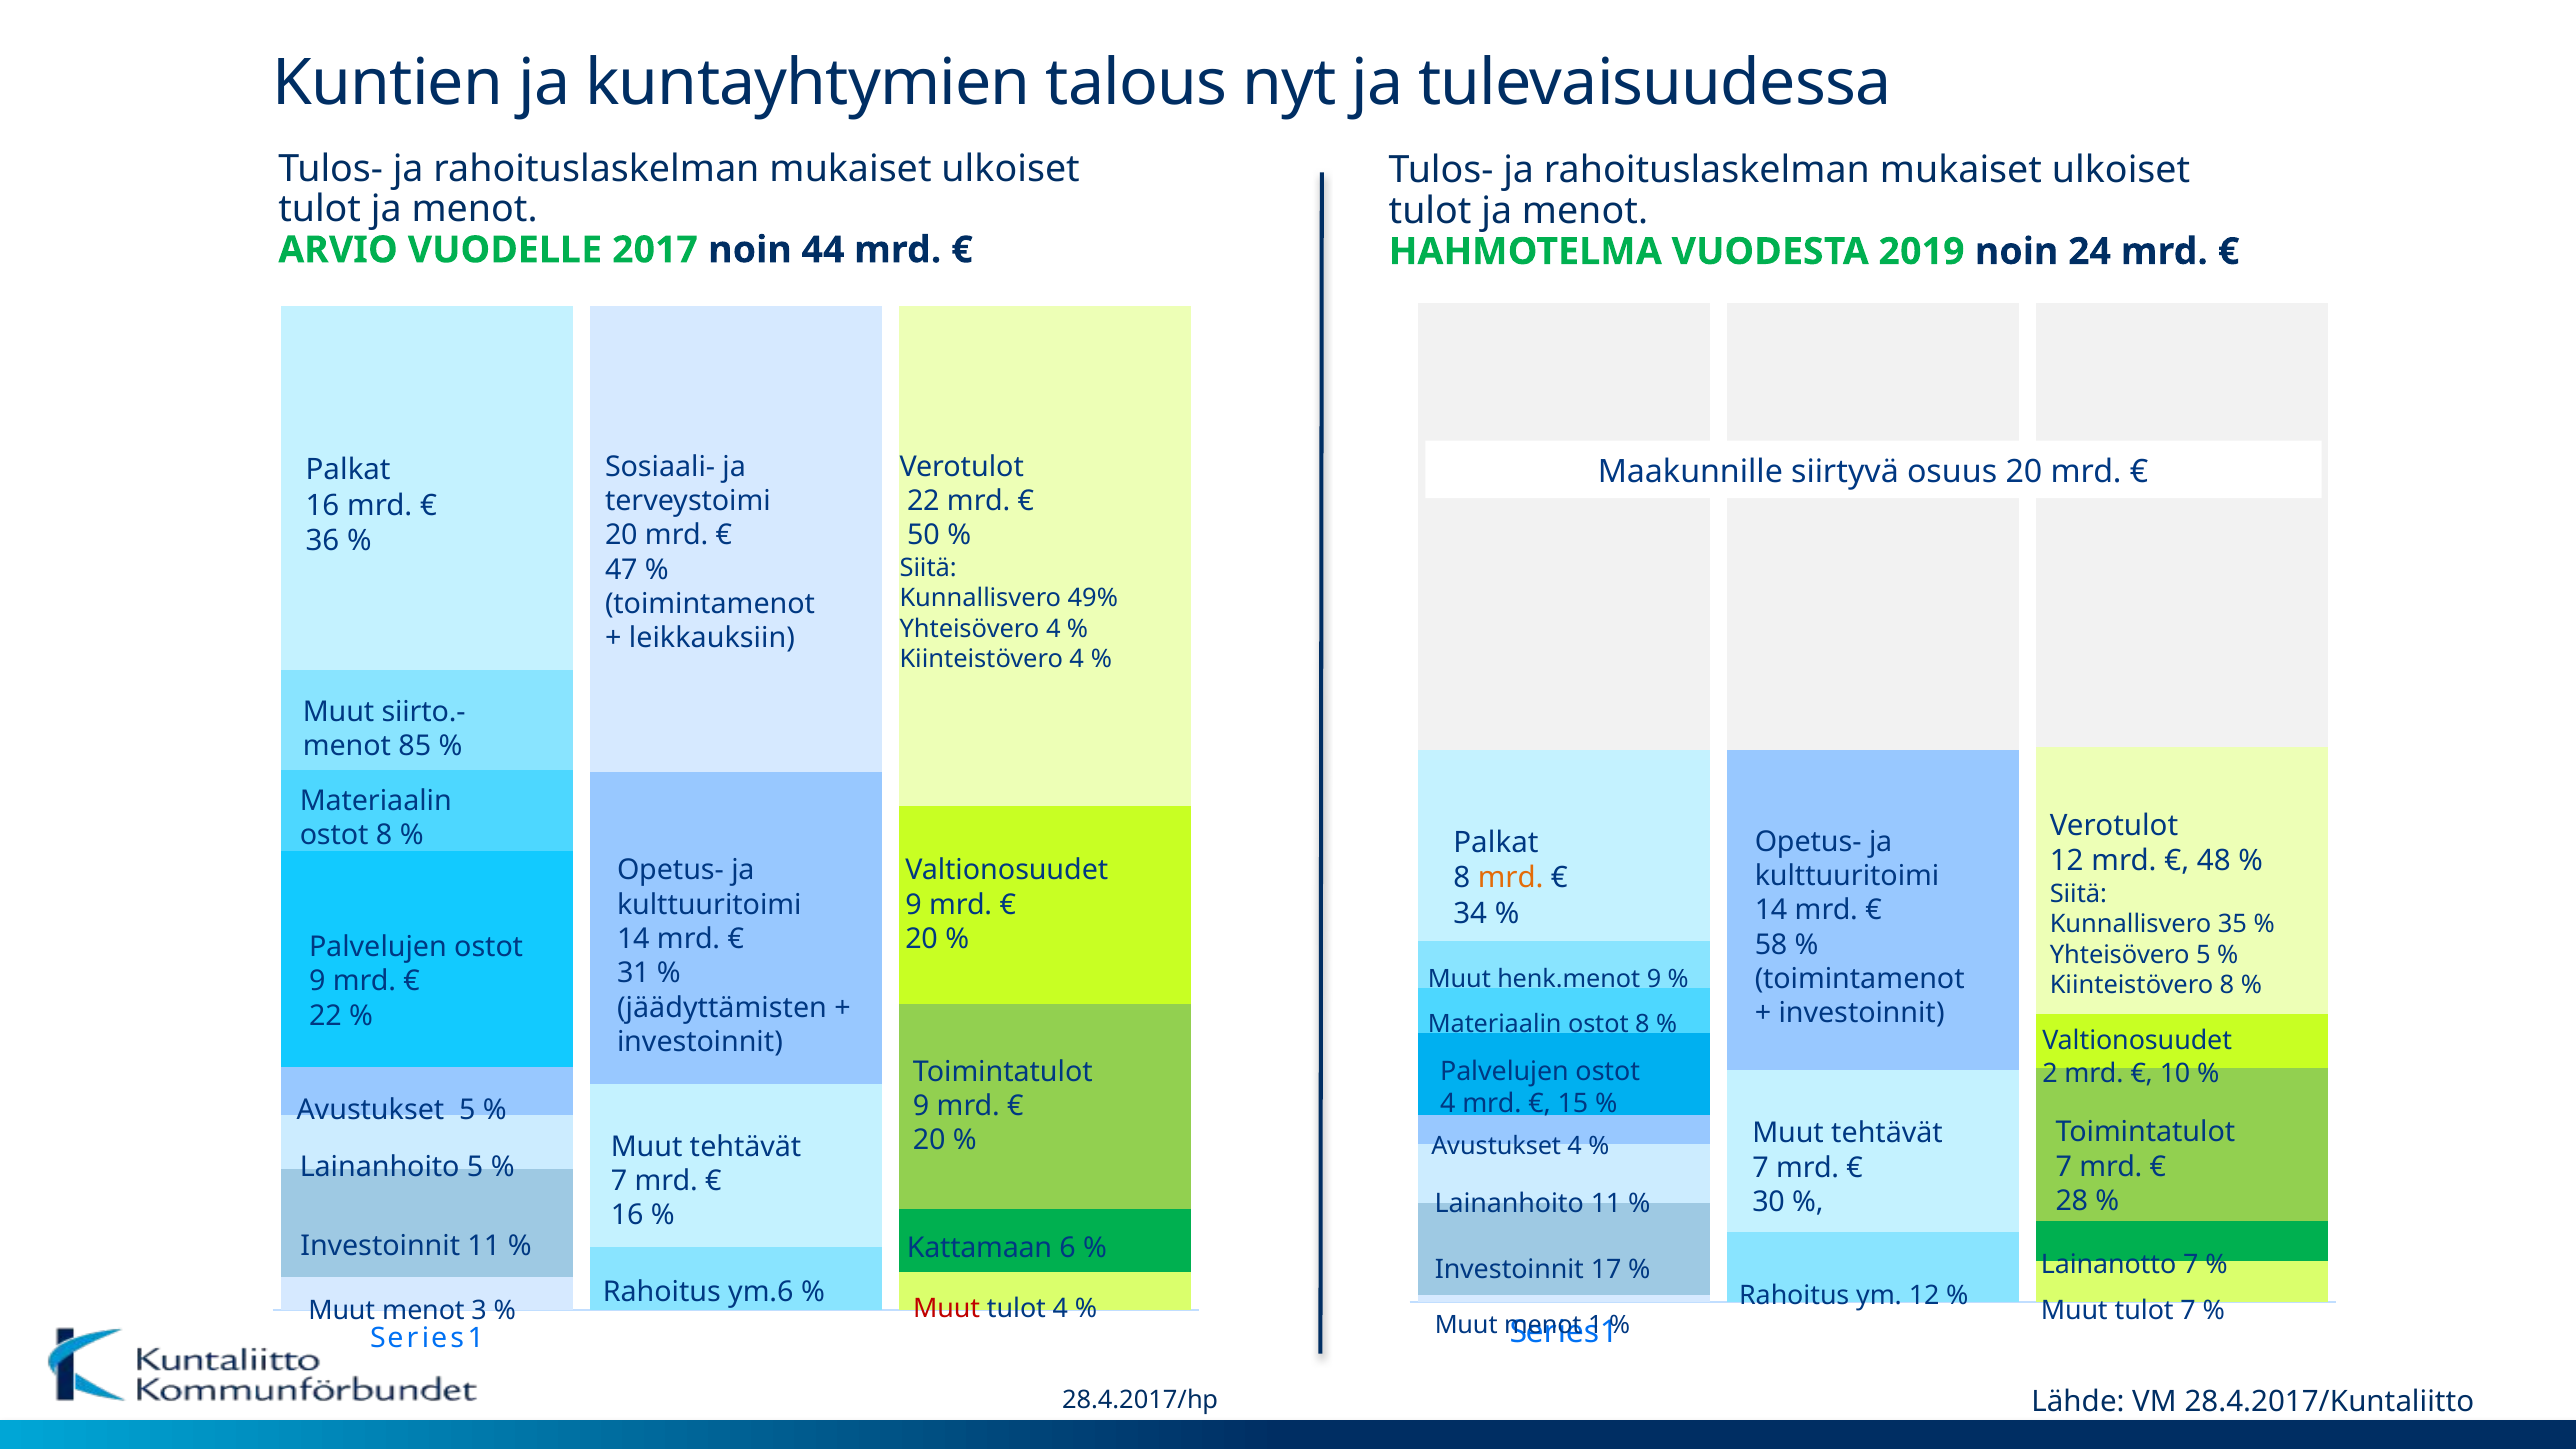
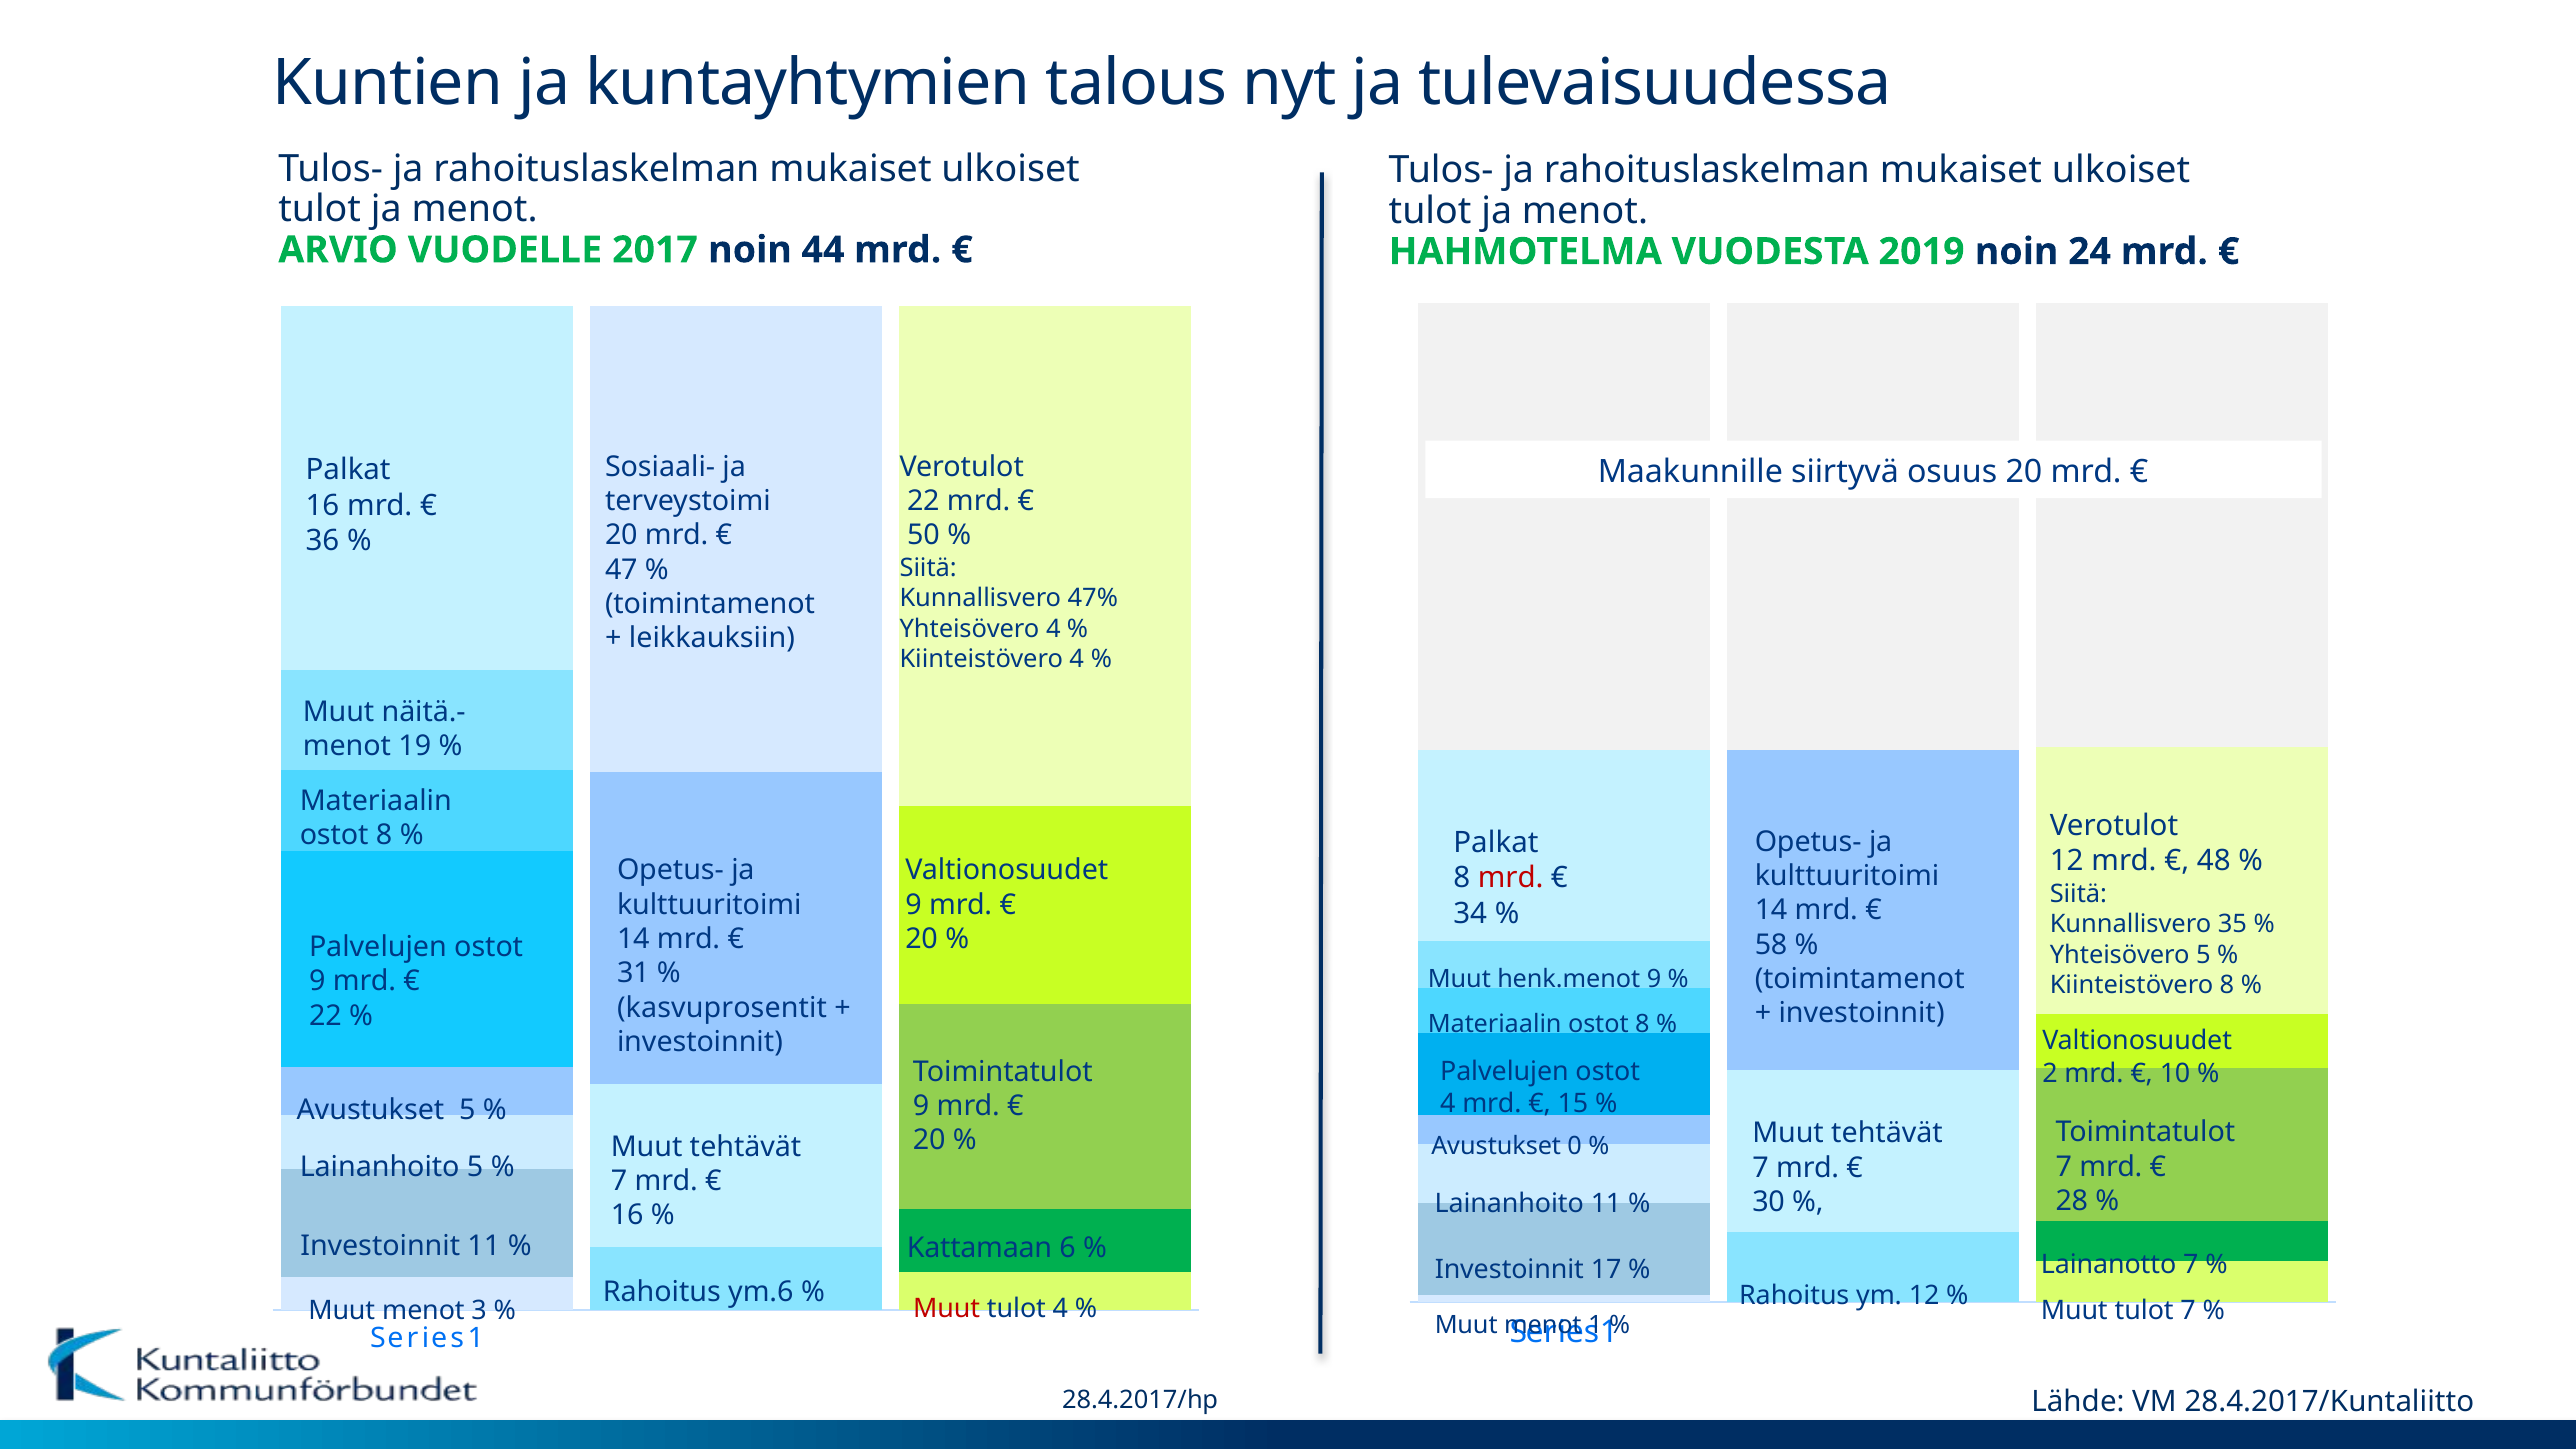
49%: 49% -> 47% (1093, 598)
siirto.-: siirto.- -> näitä.- (424, 712)
85: 85 -> 19 (415, 746)
mrd colour: orange -> red (1511, 878)
jäädyttämisten: jäädyttämisten -> kasvuprosentit (722, 1008)
Avustukset 4: 4 -> 0 (1575, 1146)
